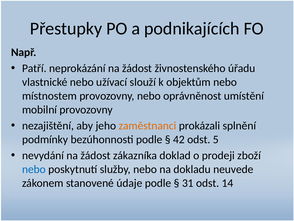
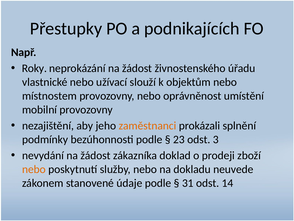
Patří: Patří -> Roky (34, 68)
42: 42 -> 23 (179, 139)
5: 5 -> 3 (216, 139)
nebo colour: blue -> orange (34, 169)
